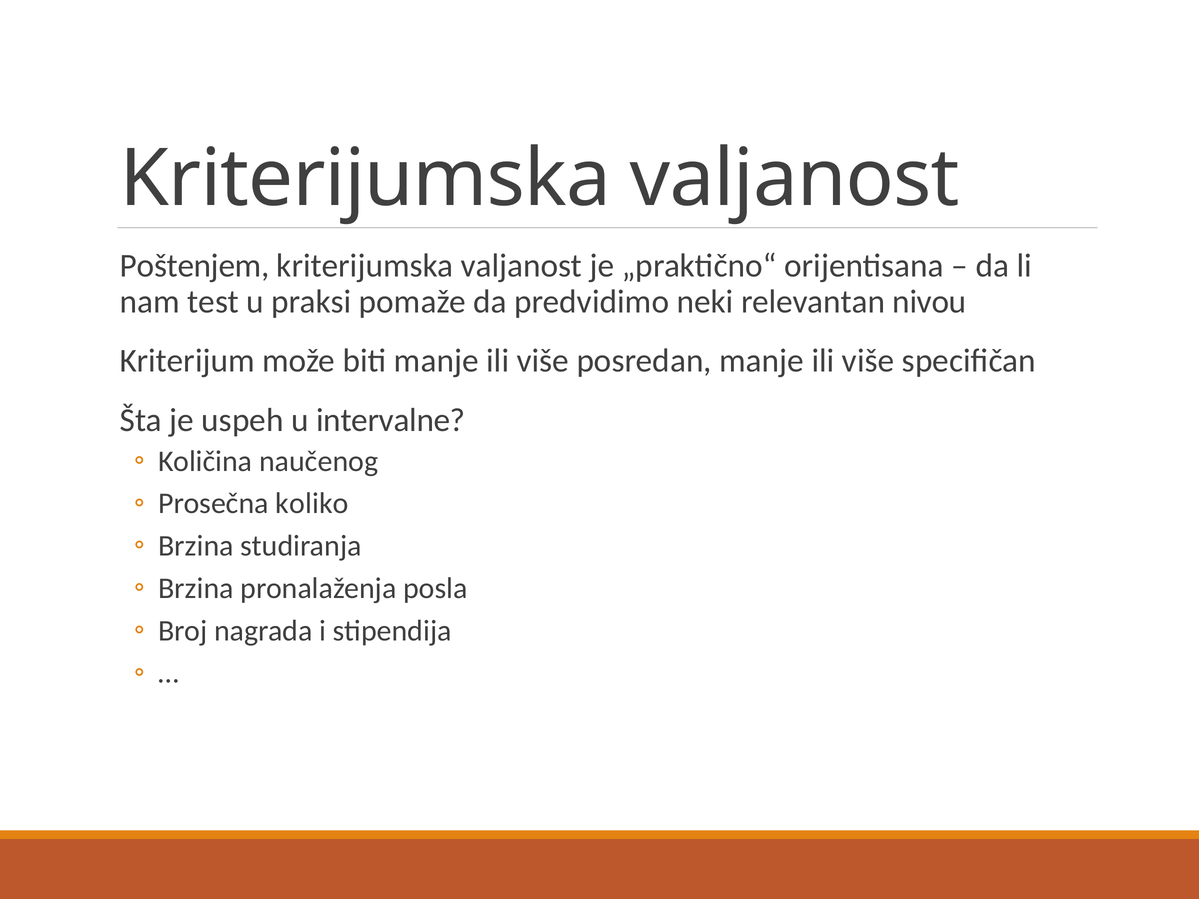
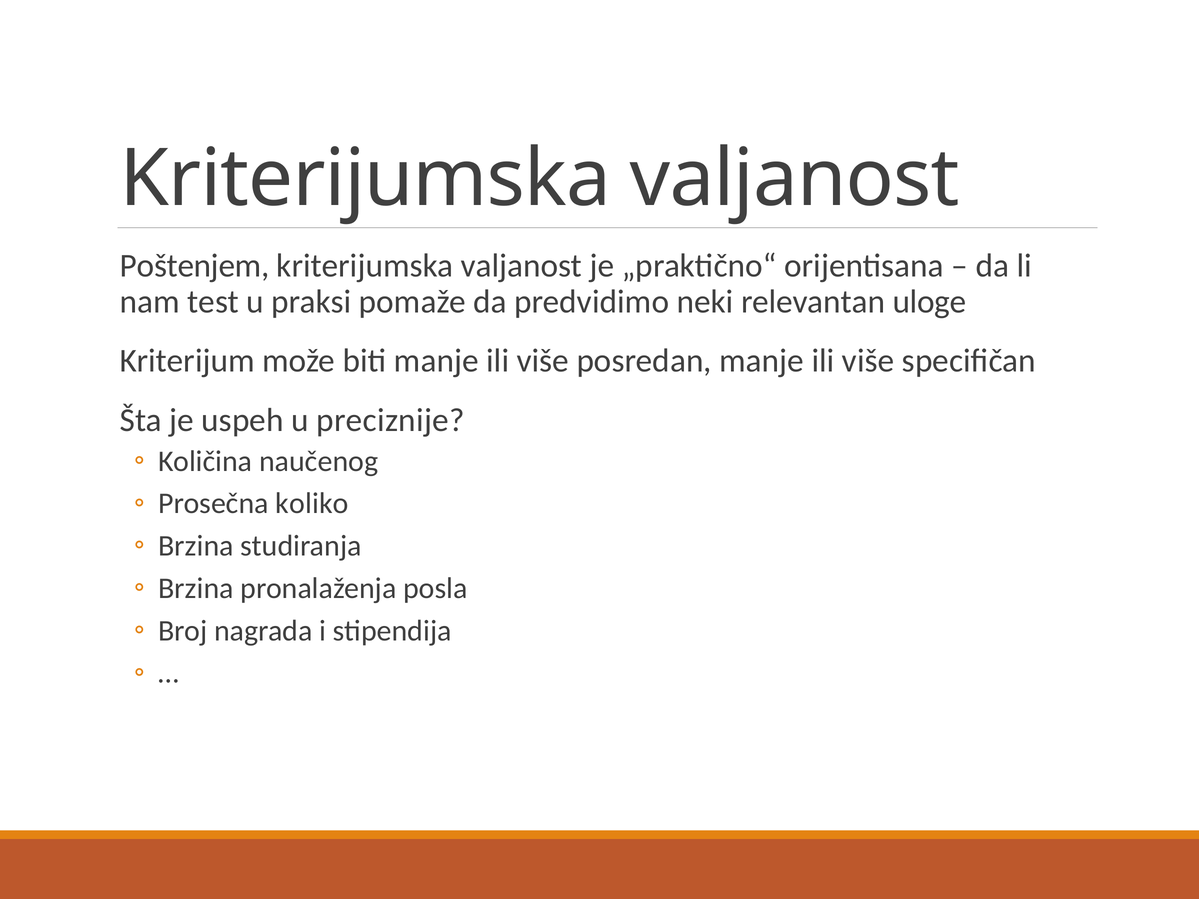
nivou: nivou -> uloge (929, 302)
intervalne: intervalne -> preciznije (390, 420)
